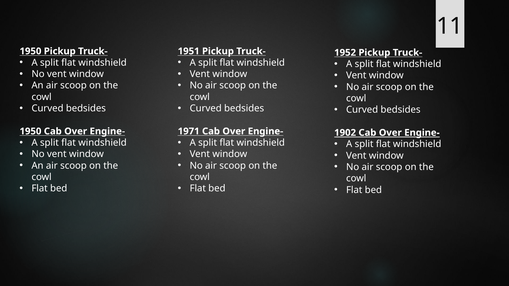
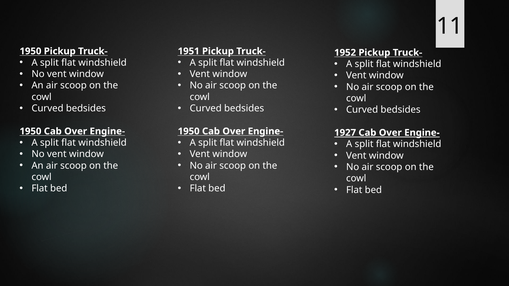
1971: 1971 -> 1950 (189, 131)
1902: 1902 -> 1927 (345, 133)
